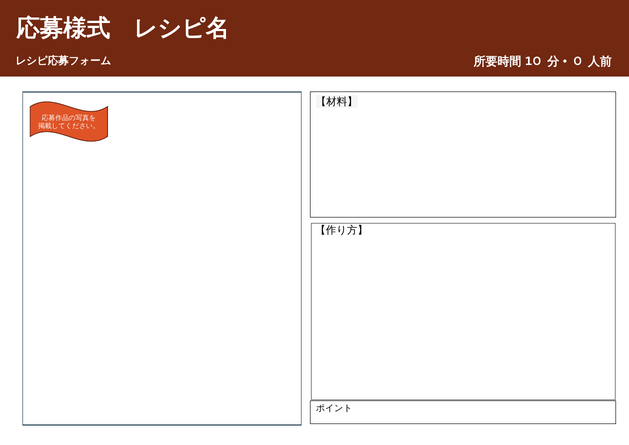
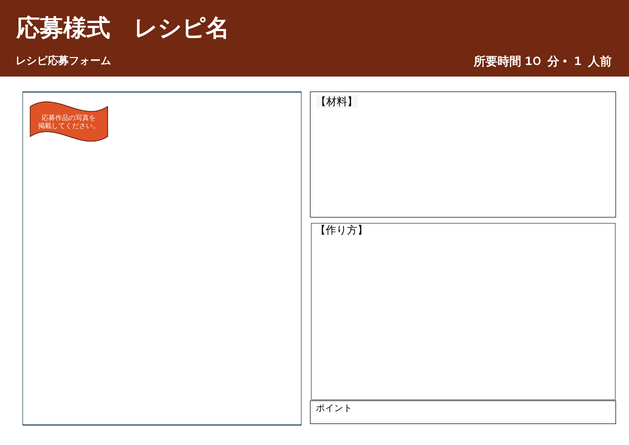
0: 0 -> 1 (578, 61)
